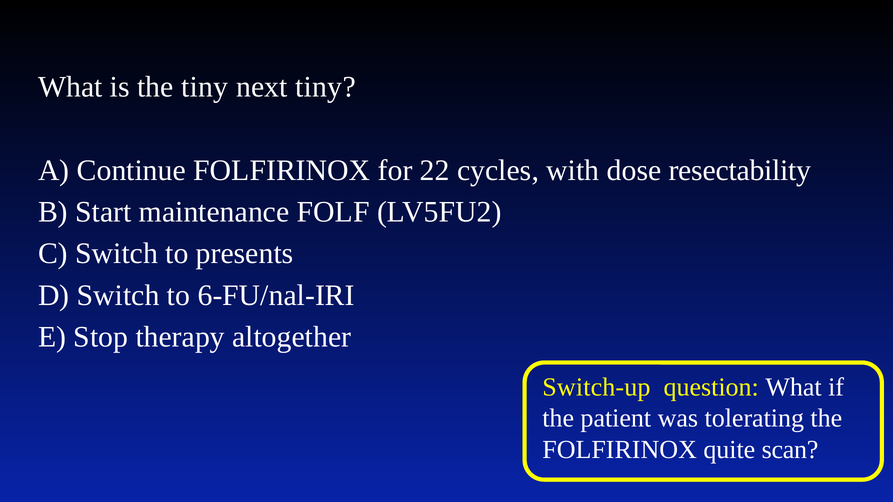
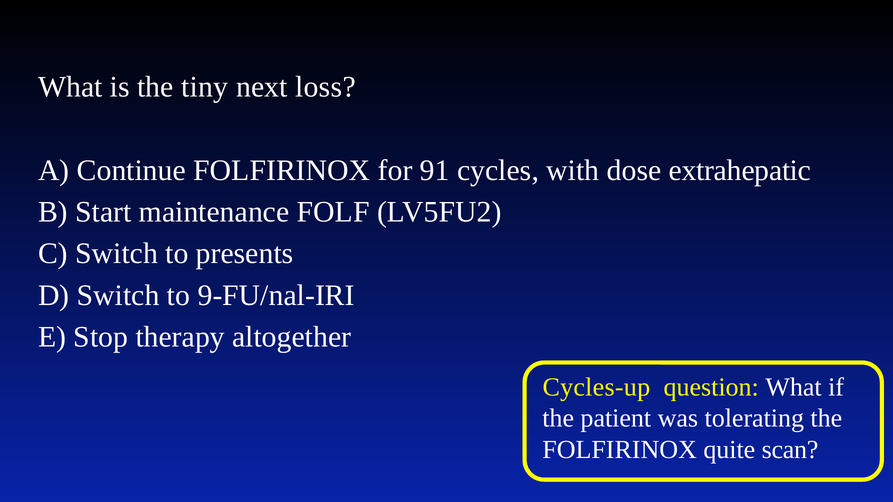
next tiny: tiny -> loss (325, 87)
22: 22 -> 91 (435, 170)
resectability: resectability -> extrahepatic (740, 170)
6-FU/nal-IRI: 6-FU/nal-IRI -> 9-FU/nal-IRI (276, 295)
Switch-up: Switch-up -> Cycles-up (596, 387)
